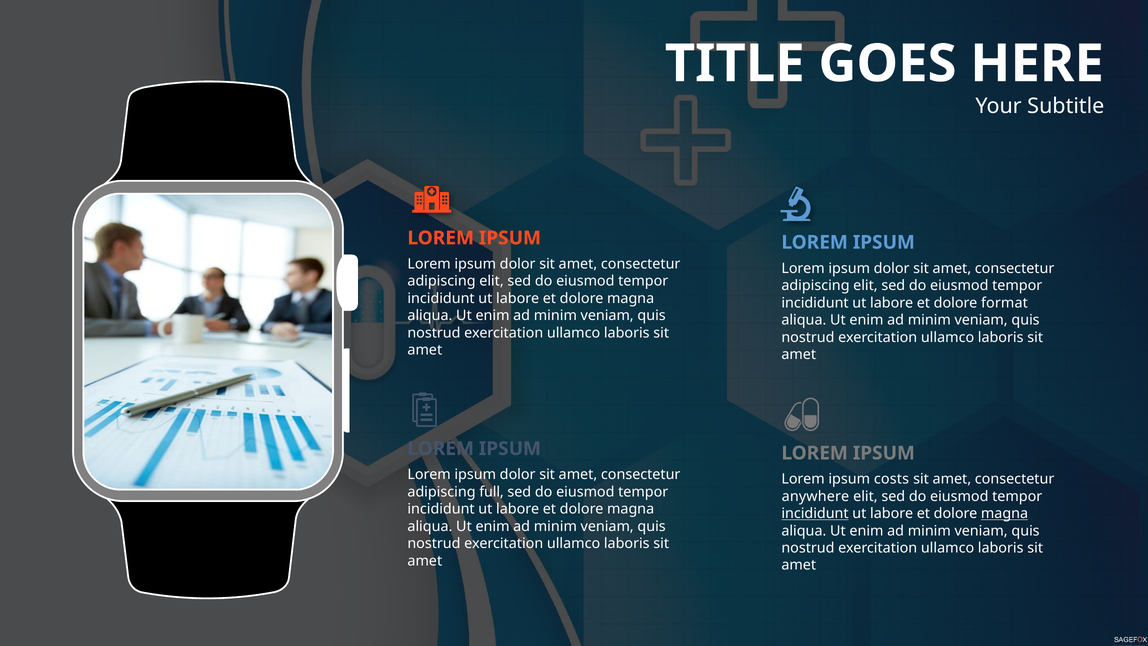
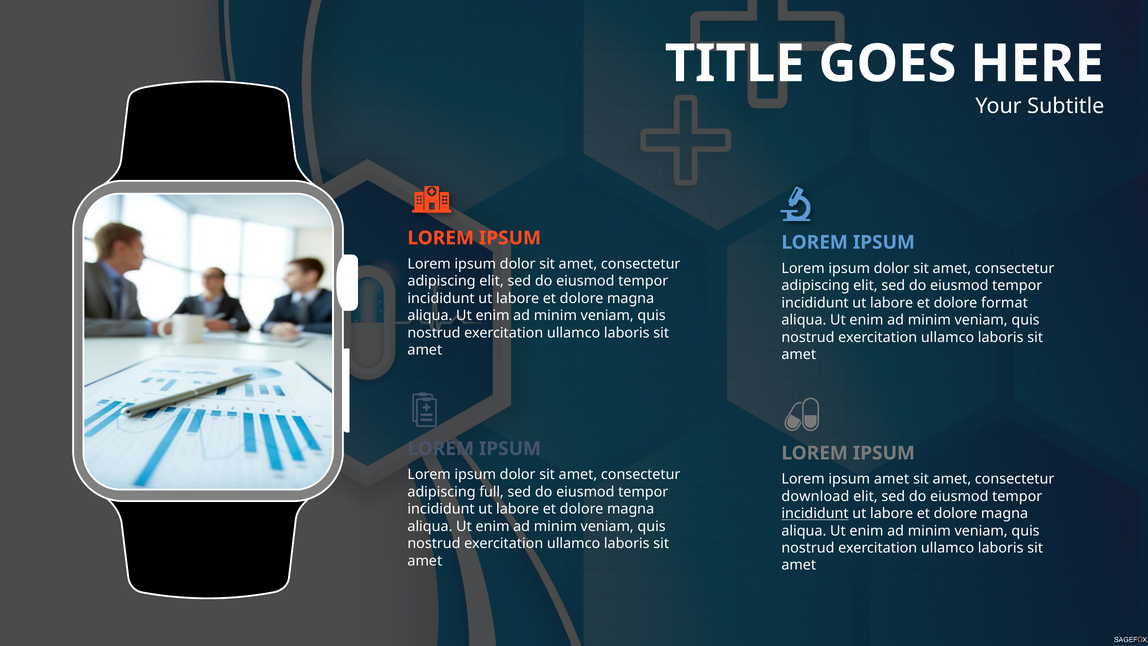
ipsum costs: costs -> amet (891, 479)
anywhere: anywhere -> download (815, 496)
magna underline: present -> none (1005, 513)
